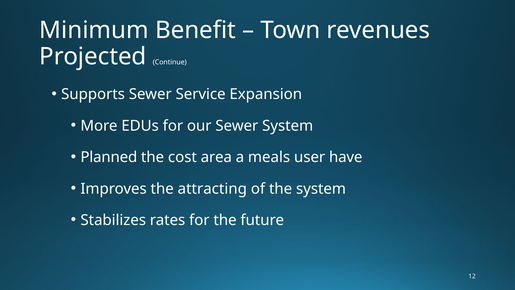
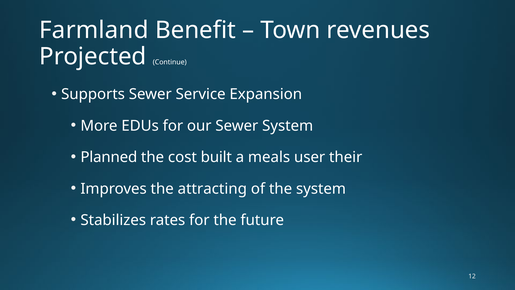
Minimum: Minimum -> Farmland (94, 30)
area: area -> built (216, 157)
have: have -> their (346, 157)
